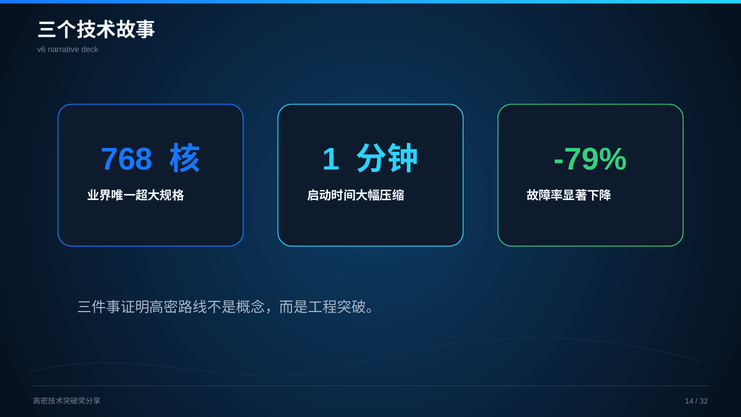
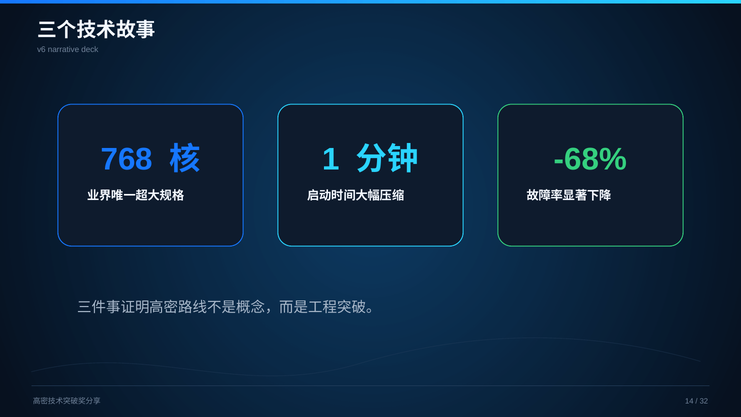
-79%: -79% -> -68% (590, 159)
